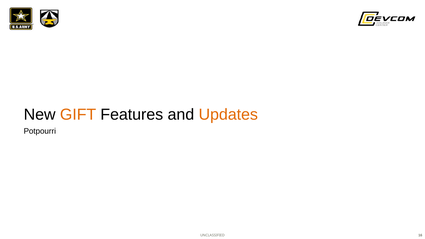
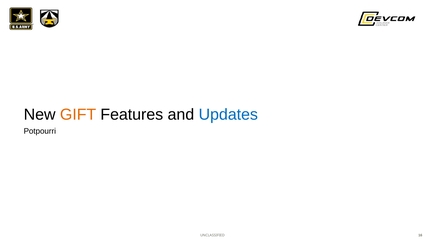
Updates colour: orange -> blue (228, 114)
